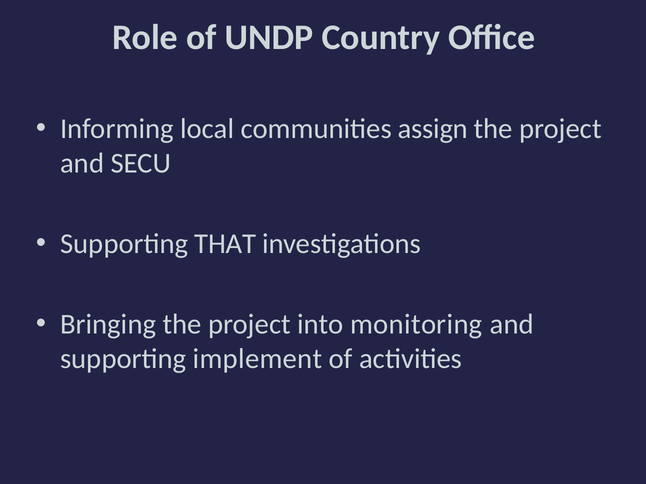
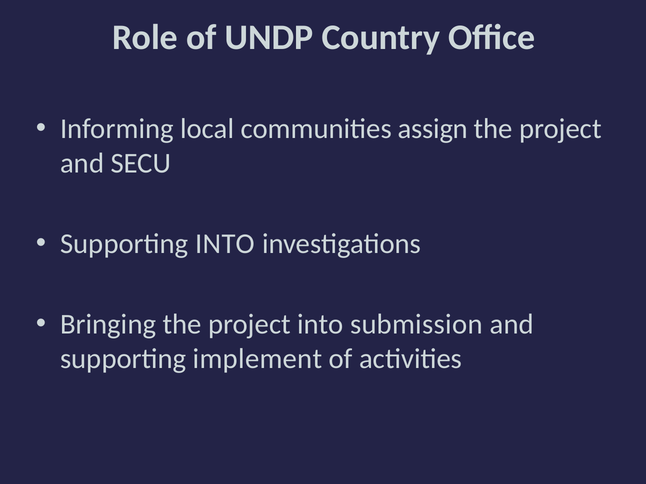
Supporting THAT: THAT -> INTO (225, 244)
monitoring: monitoring -> submission (416, 324)
